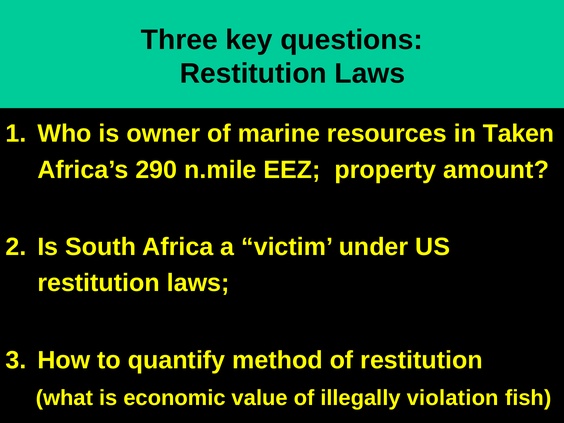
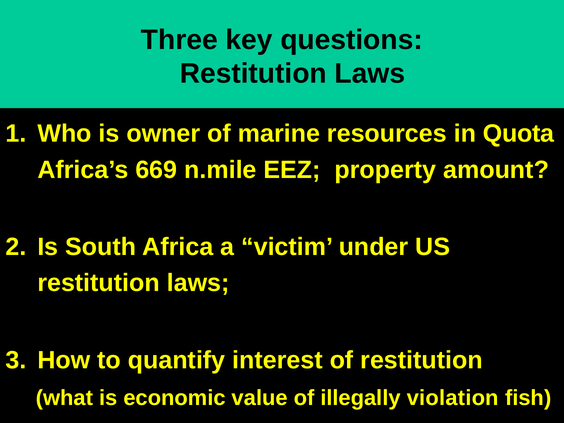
Taken: Taken -> Quota (519, 134)
290: 290 -> 669 (156, 170)
method: method -> interest (277, 360)
